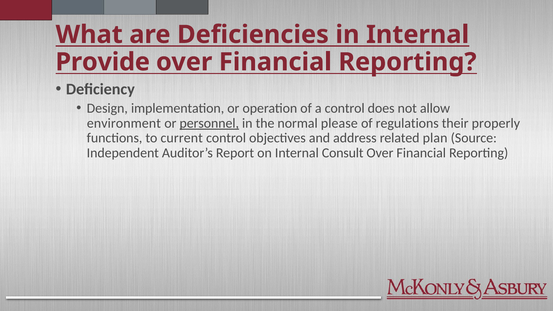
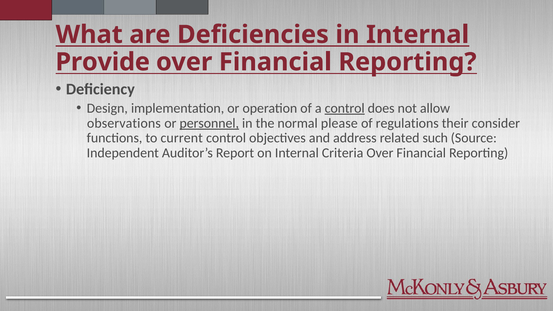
control underline: none -> present (345, 108)
environment: environment -> observations (124, 123)
properly: properly -> consider (496, 123)
plan: plan -> such (435, 138)
Consult: Consult -> Criteria (343, 153)
